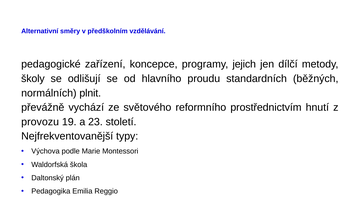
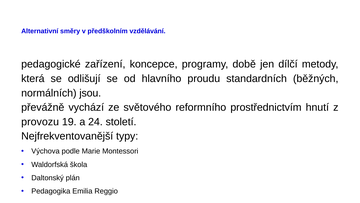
jejich: jejich -> době (244, 64)
školy: školy -> která (33, 78)
plnit: plnit -> jsou (90, 93)
23: 23 -> 24 (95, 122)
